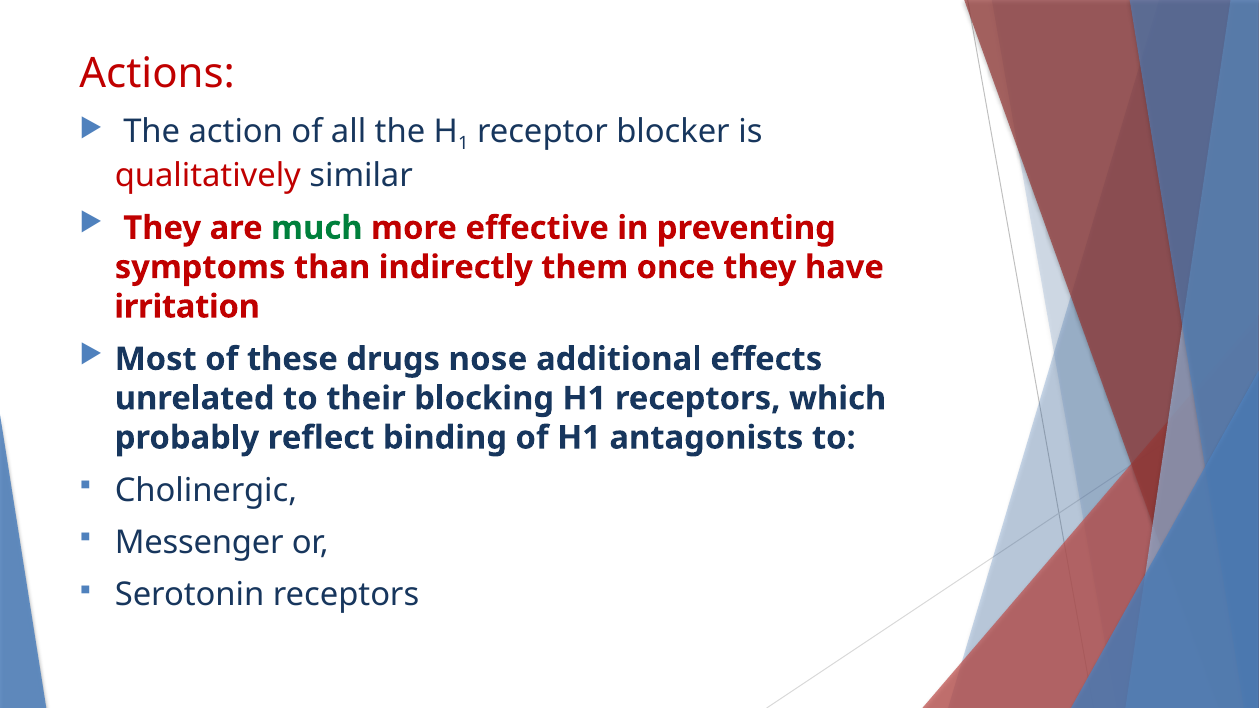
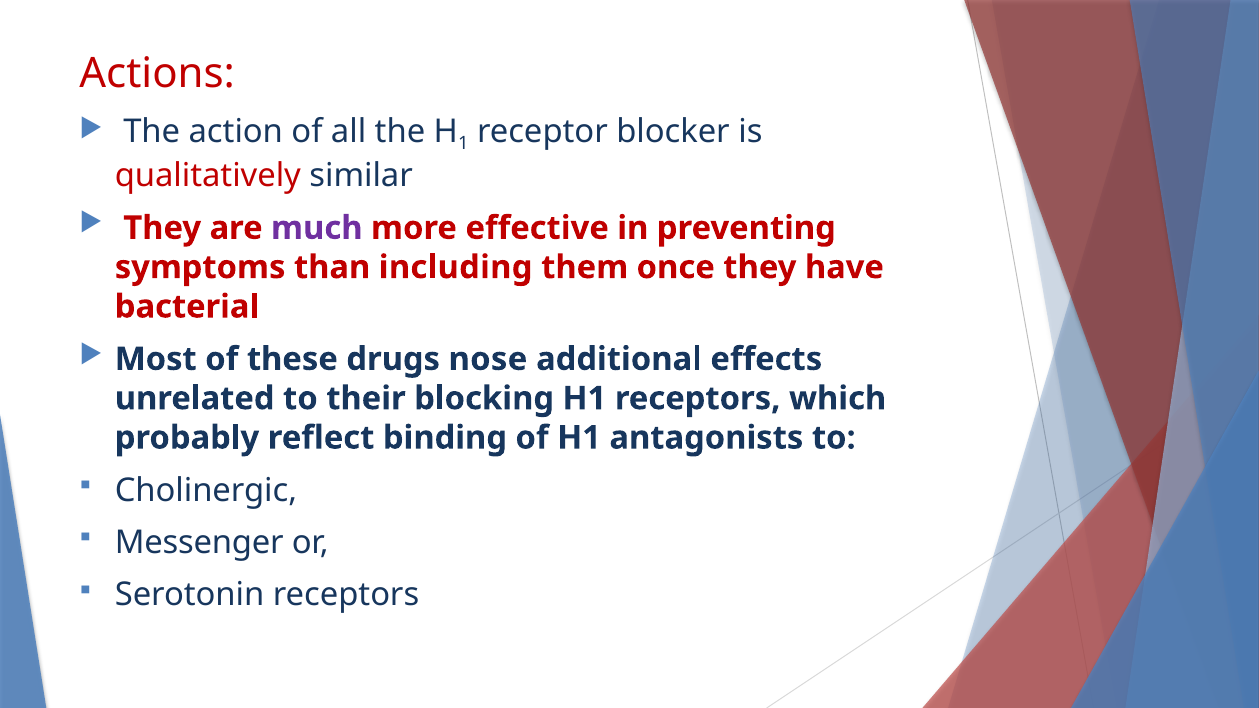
much colour: green -> purple (317, 228)
indirectly: indirectly -> including (456, 267)
irritation: irritation -> bacterial (187, 307)
